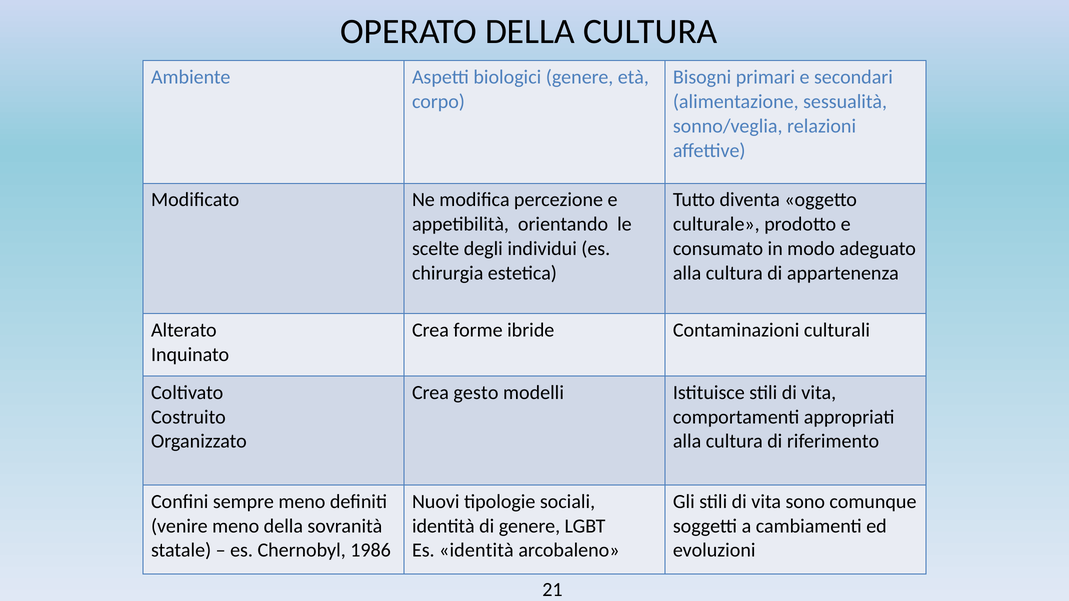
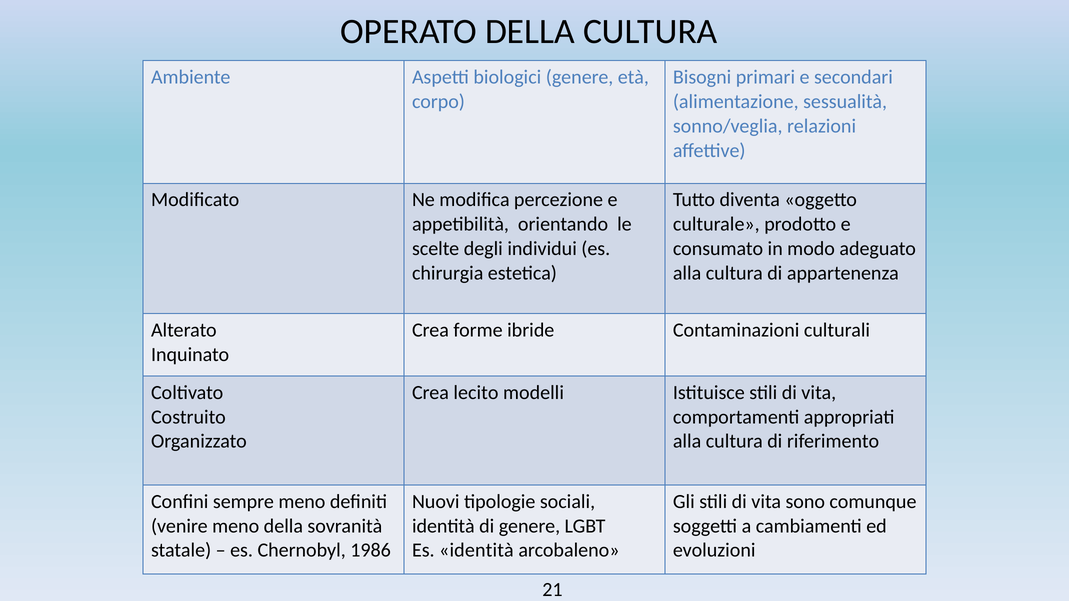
gesto: gesto -> lecito (476, 393)
